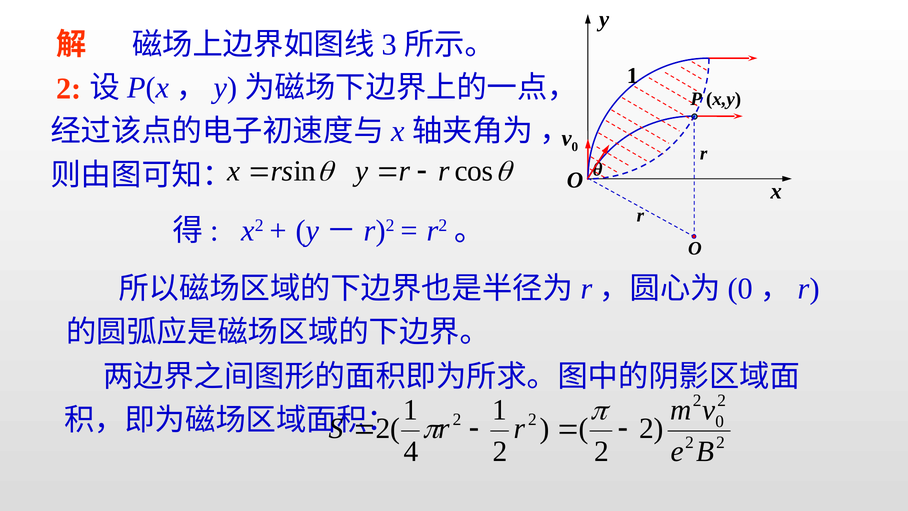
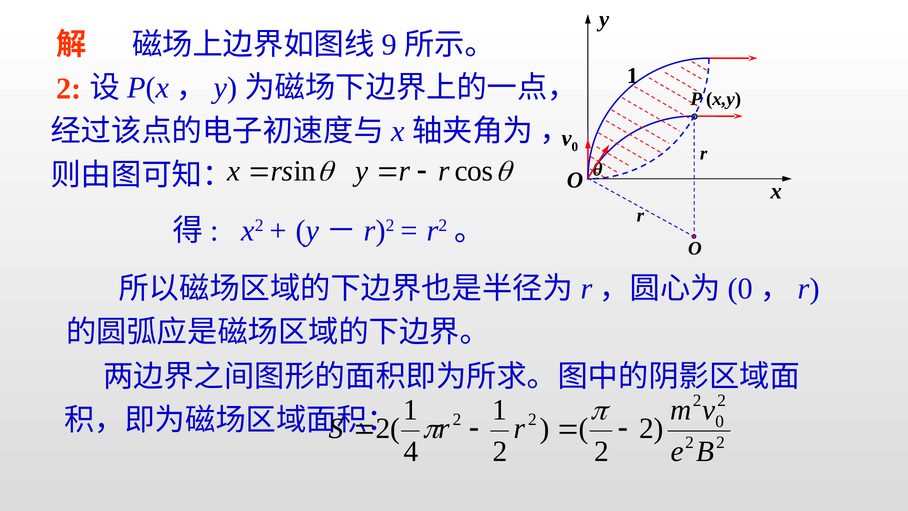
3: 3 -> 9 (389, 45)
